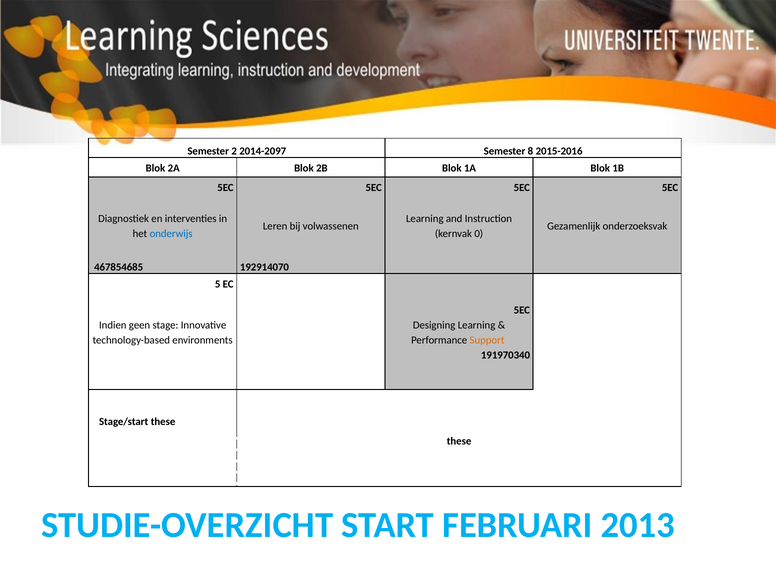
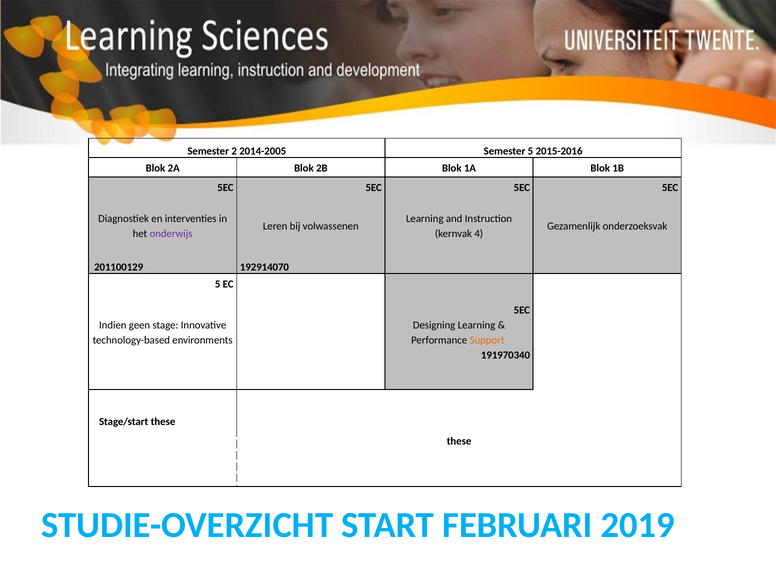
2014-2097: 2014-2097 -> 2014-2005 (263, 151)
Semester 8: 8 -> 5 (530, 151)
onderwijs colour: blue -> purple (171, 234)
0: 0 -> 4 (479, 234)
467854685: 467854685 -> 201100129 (119, 267)
2013: 2013 -> 2019 (638, 525)
